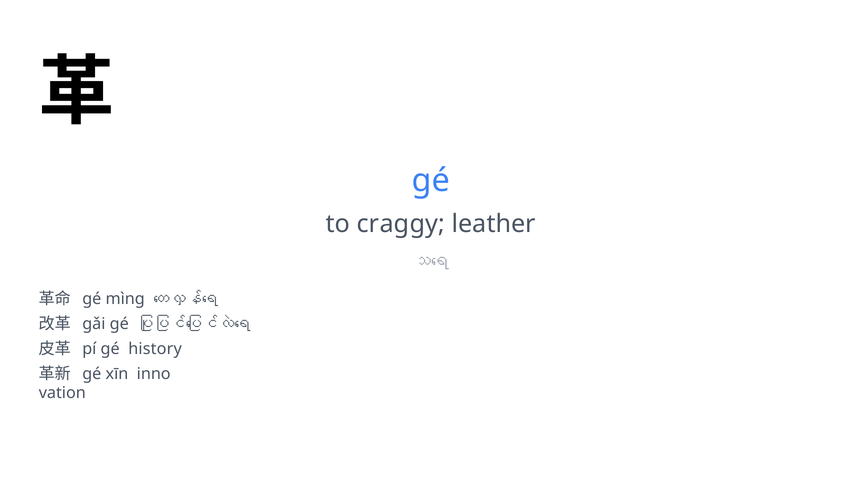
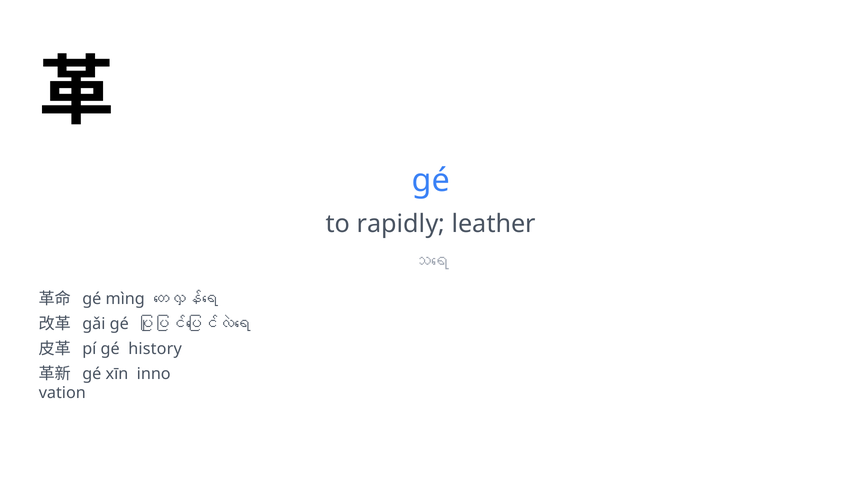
craggy: craggy -> rapidly (401, 224)
